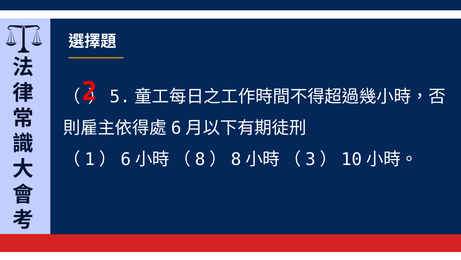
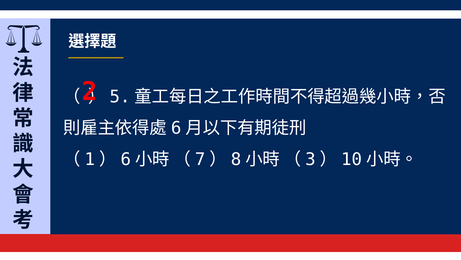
8: 8 -> 7 (200, 159)
